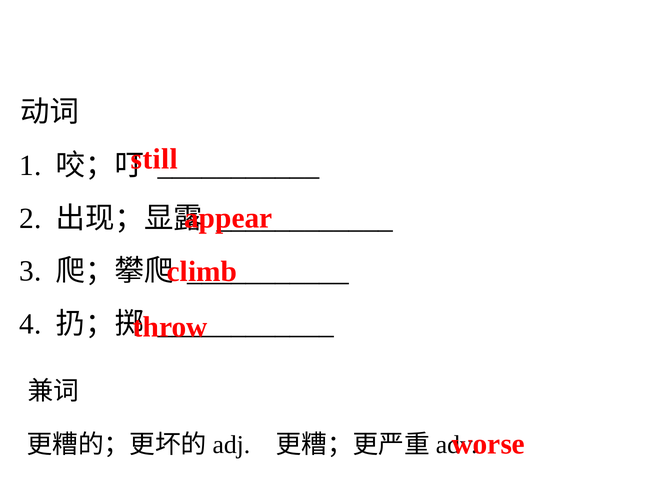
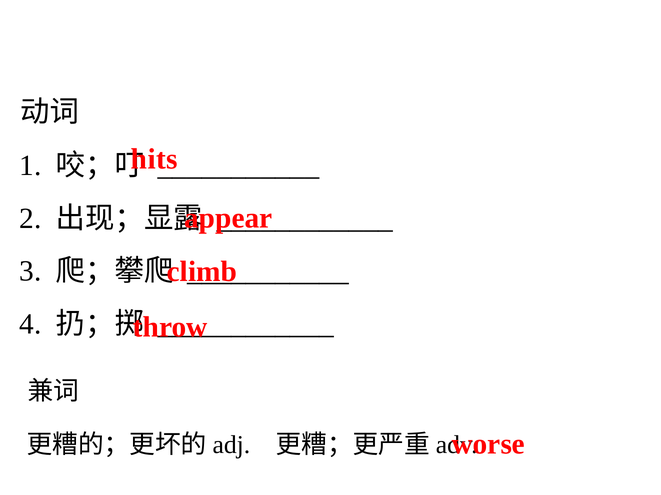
still: still -> hits (154, 159)
